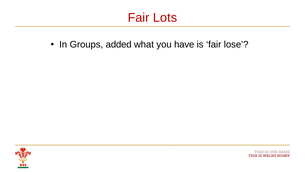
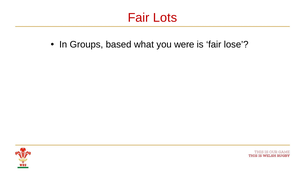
added: added -> based (119, 45)
have: have -> were (184, 45)
